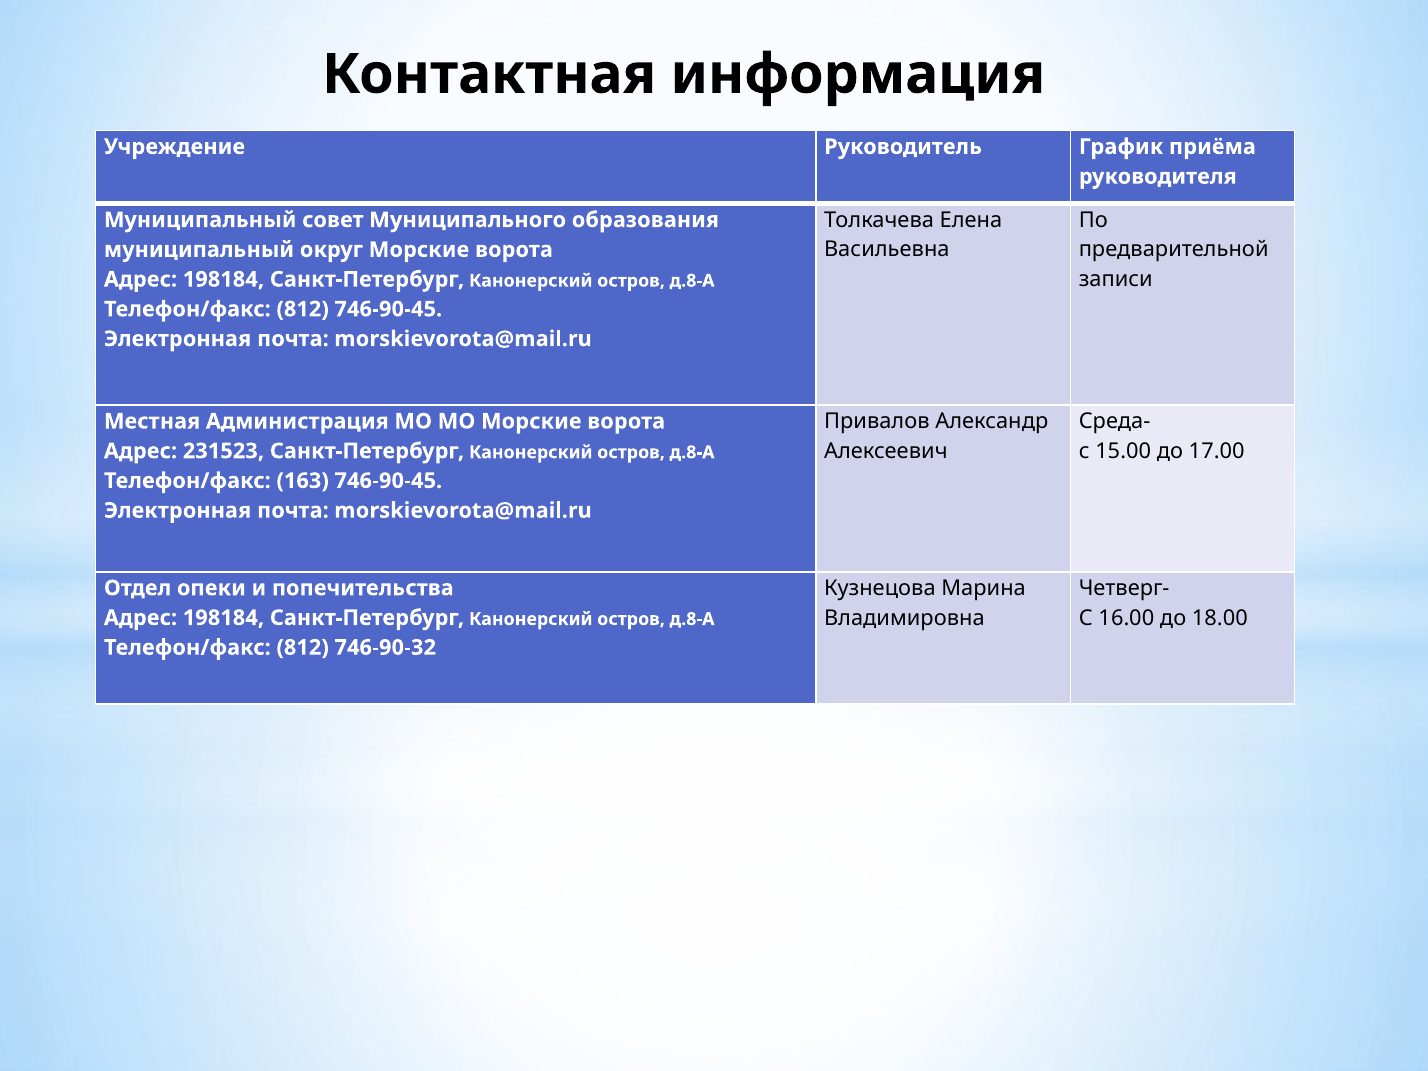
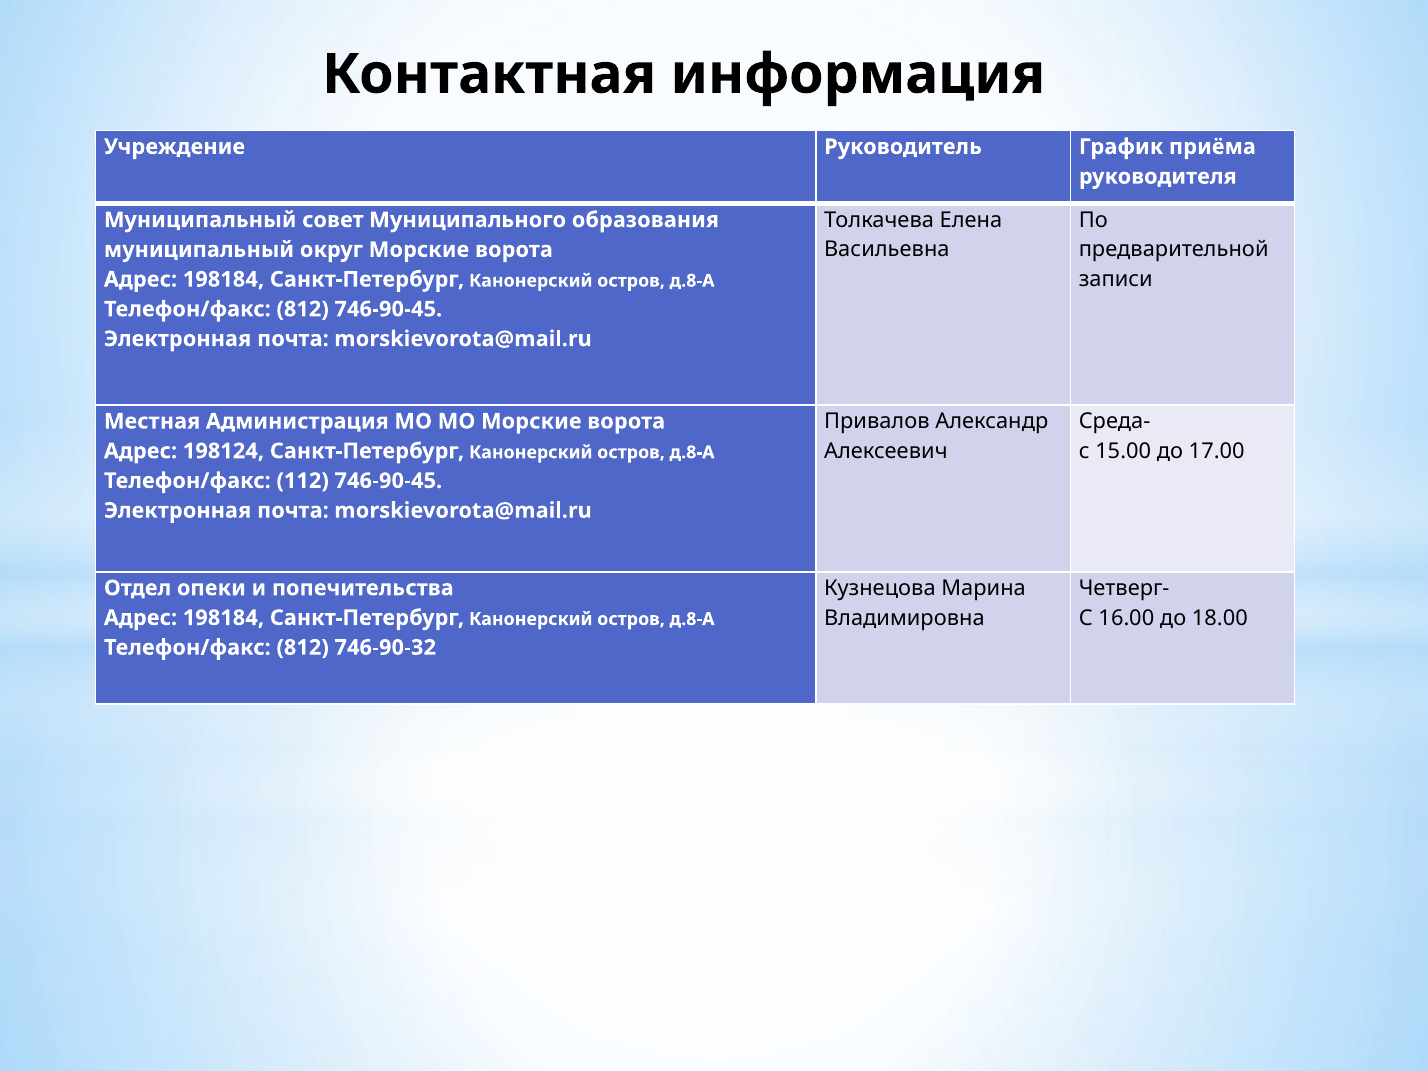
231523: 231523 -> 198124 (223, 451)
163: 163 -> 112 (303, 481)
